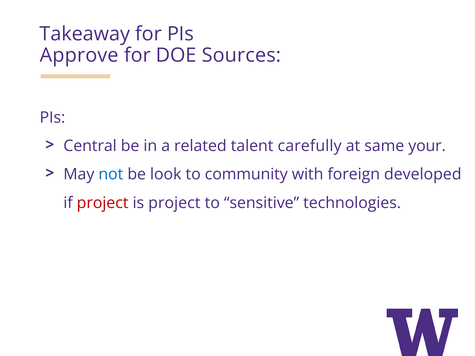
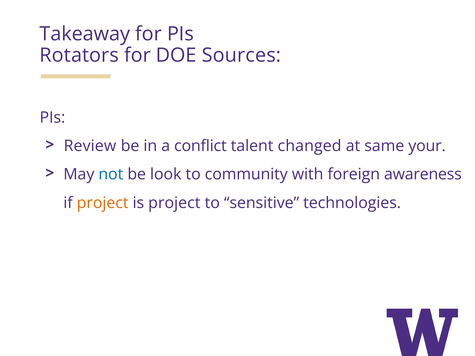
Approve: Approve -> Rotators (79, 55)
Central: Central -> Review (90, 146)
related: related -> conflict (200, 146)
carefully: carefully -> changed (310, 146)
developed: developed -> awareness (423, 175)
project colour: red -> orange (103, 203)
